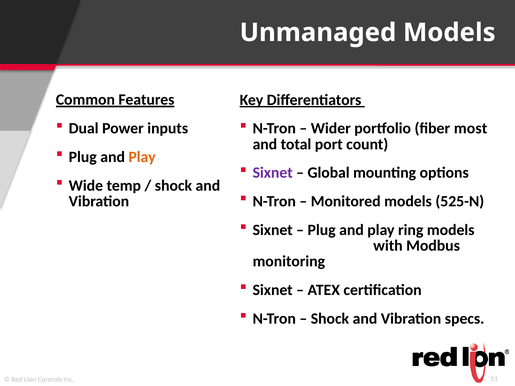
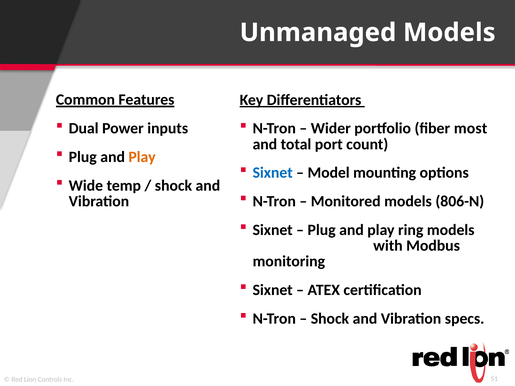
Sixnet colour: purple -> blue (273, 173)
Global: Global -> Model (329, 173)
525-N: 525-N -> 806-N (460, 201)
